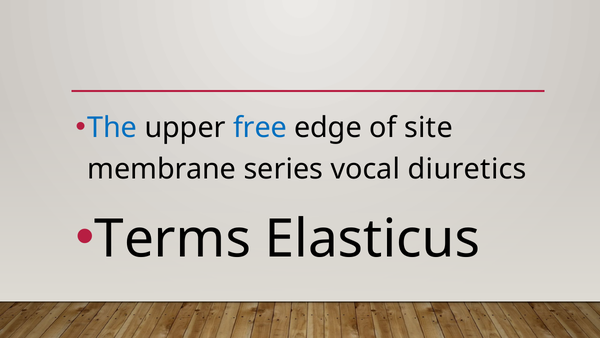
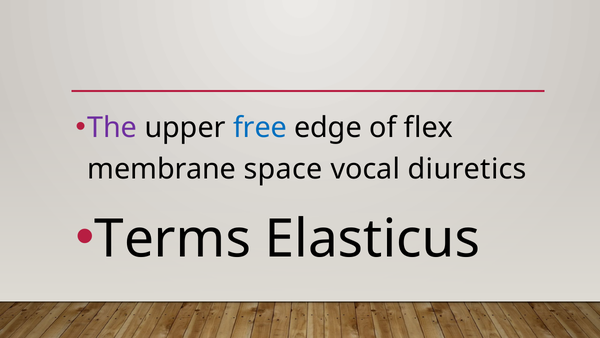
The colour: blue -> purple (112, 128)
site: site -> flex (429, 128)
series: series -> space (283, 169)
